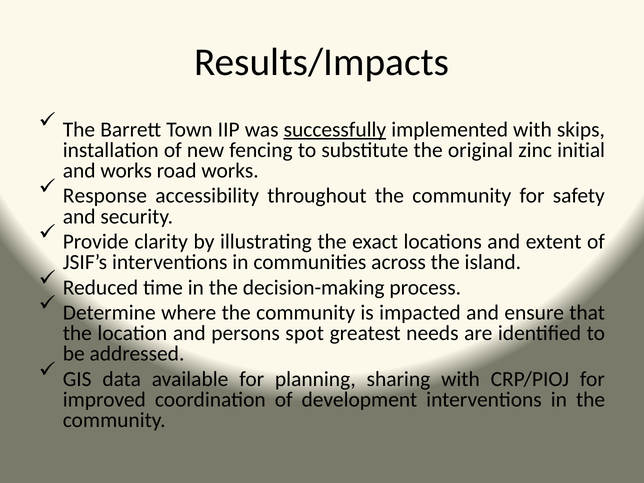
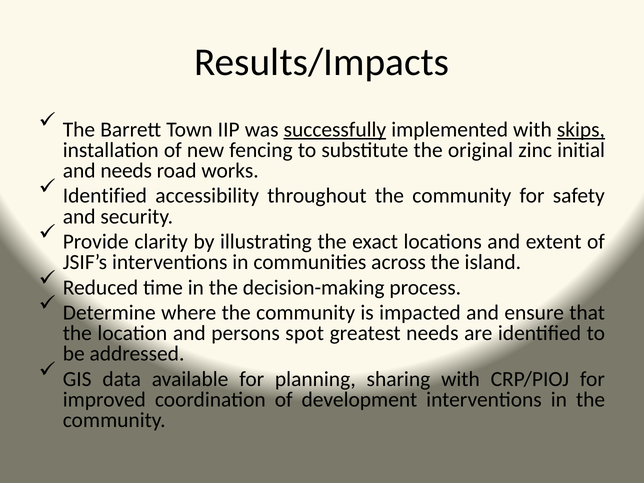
skips underline: none -> present (581, 129)
and works: works -> needs (126, 171)
Response: Response -> Identified (105, 196)
